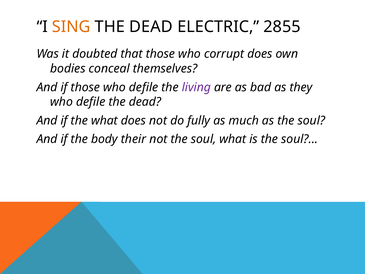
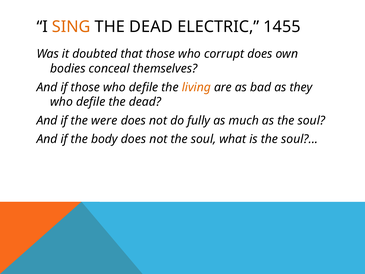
2855: 2855 -> 1455 (282, 27)
living colour: purple -> orange (196, 87)
the what: what -> were (104, 120)
body their: their -> does (133, 139)
